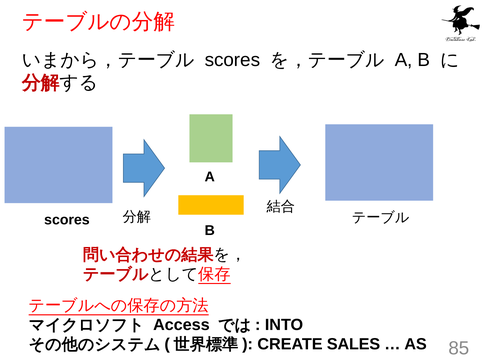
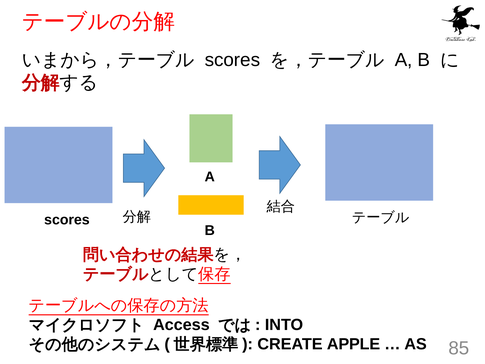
SALES: SALES -> APPLE (354, 344)
